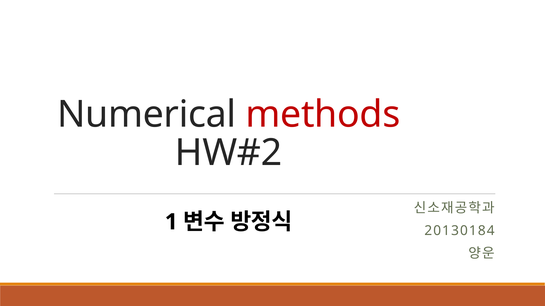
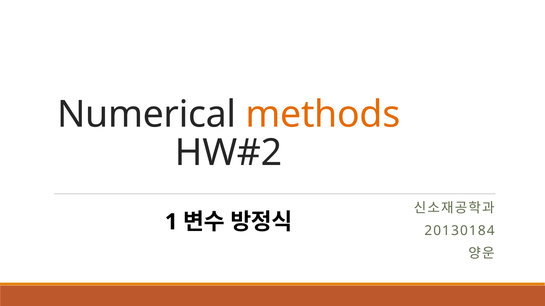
methods colour: red -> orange (323, 115)
